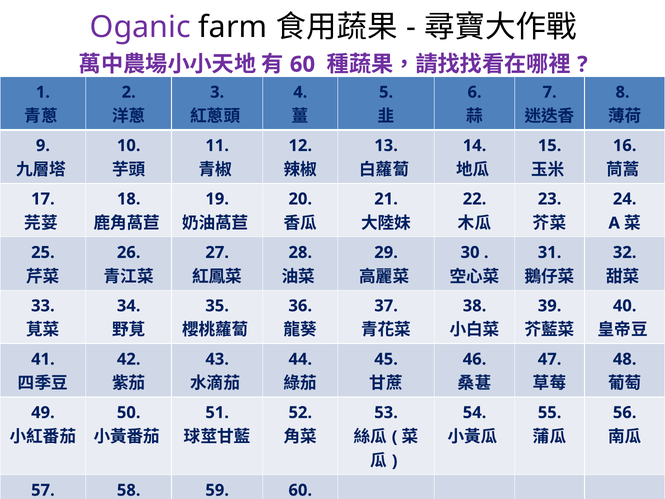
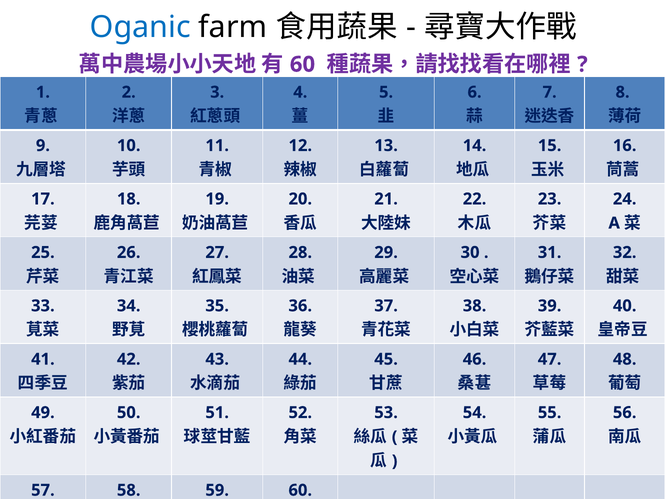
Oganic colour: purple -> blue (140, 27)
